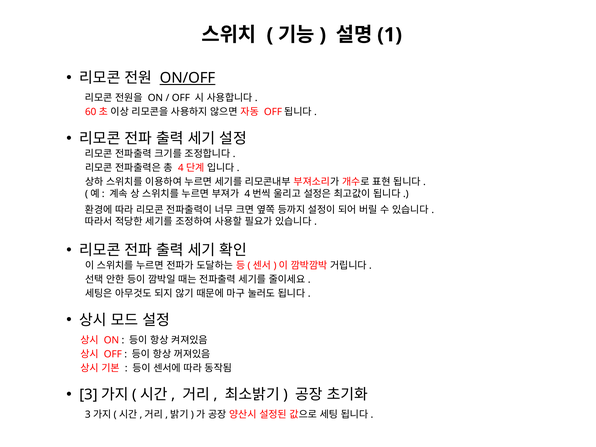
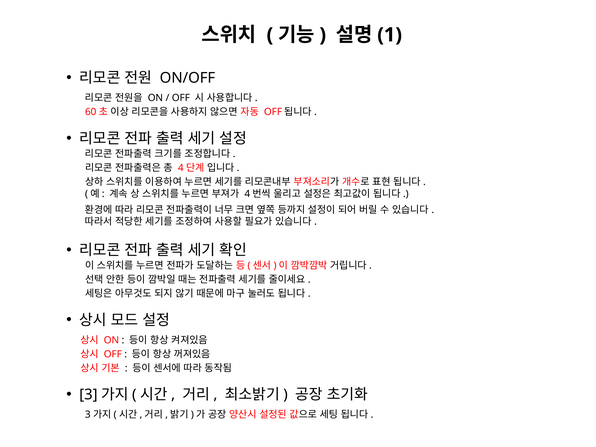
ON/OFF underline: present -> none (187, 78)
